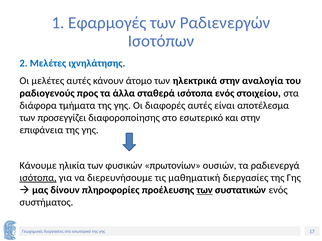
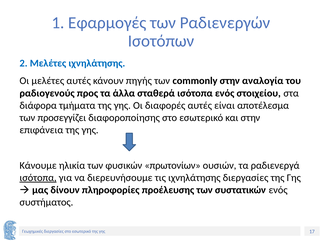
άτομο: άτομο -> πηγής (139, 81)
ηλεκτρικά: ηλεκτρικά -> commonly (195, 81)
τις μαθηματική: μαθηματική -> ιχνηλάτησης (194, 178)
των underline: present -> none (205, 190)
